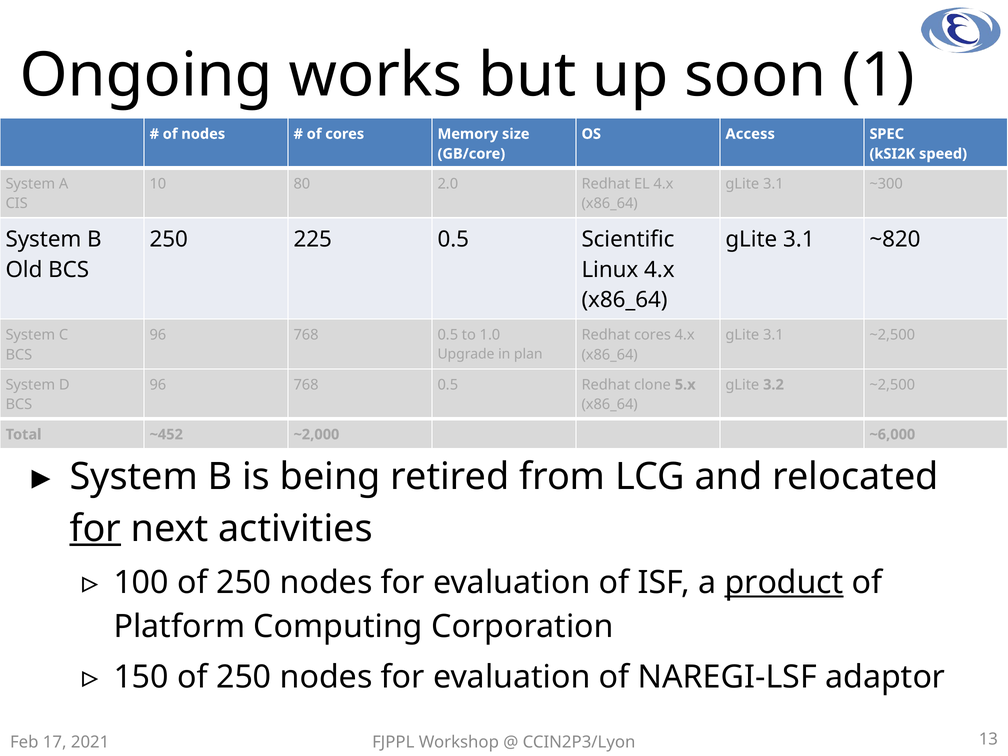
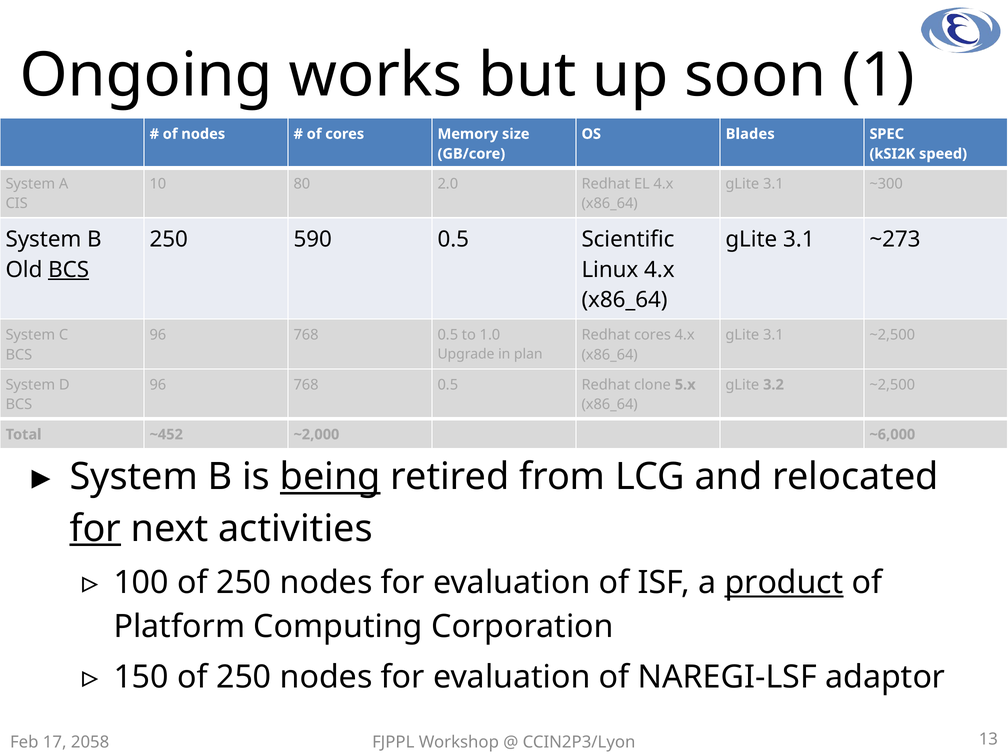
Access: Access -> Blades (750, 134)
225: 225 -> 590 (313, 239)
~820: ~820 -> ~273 (895, 239)
BCS underline: none -> present (69, 270)
being underline: none -> present (330, 477)
2021: 2021 -> 2058 (90, 742)
